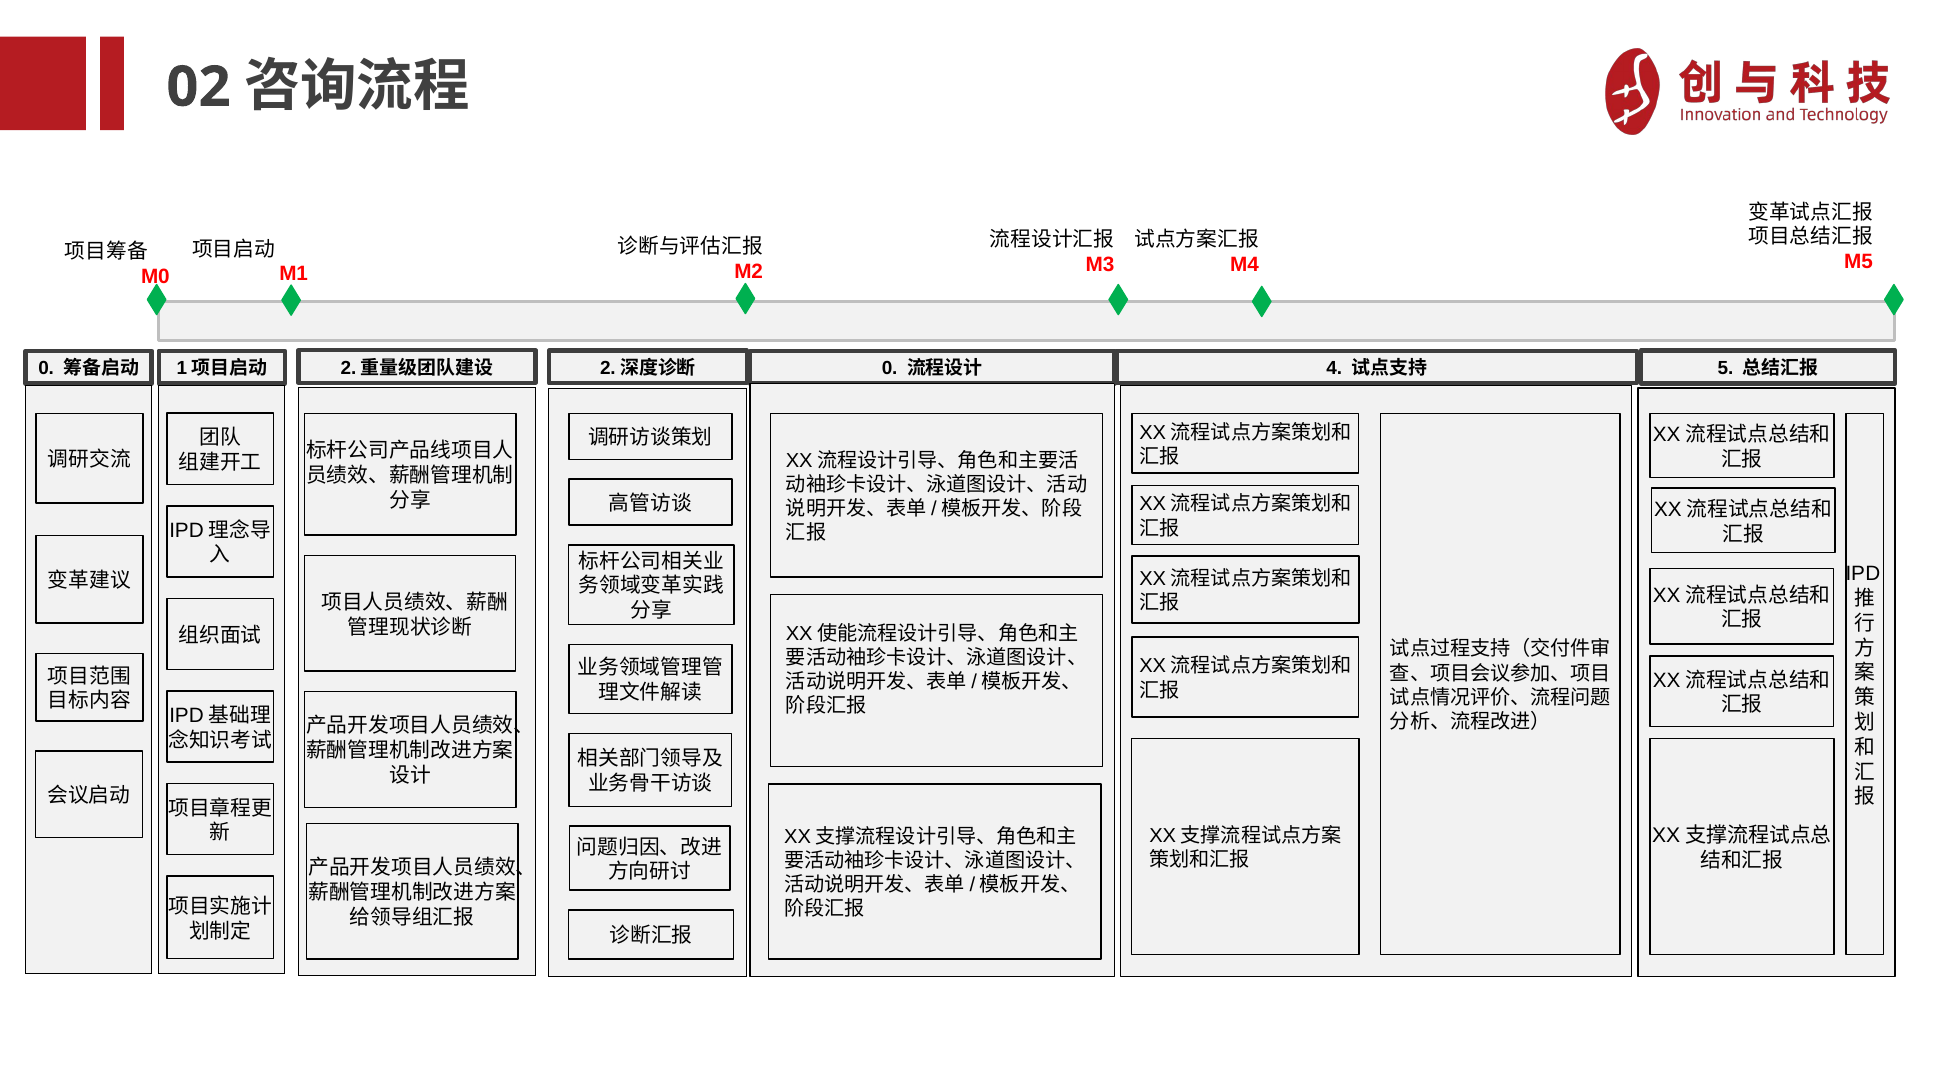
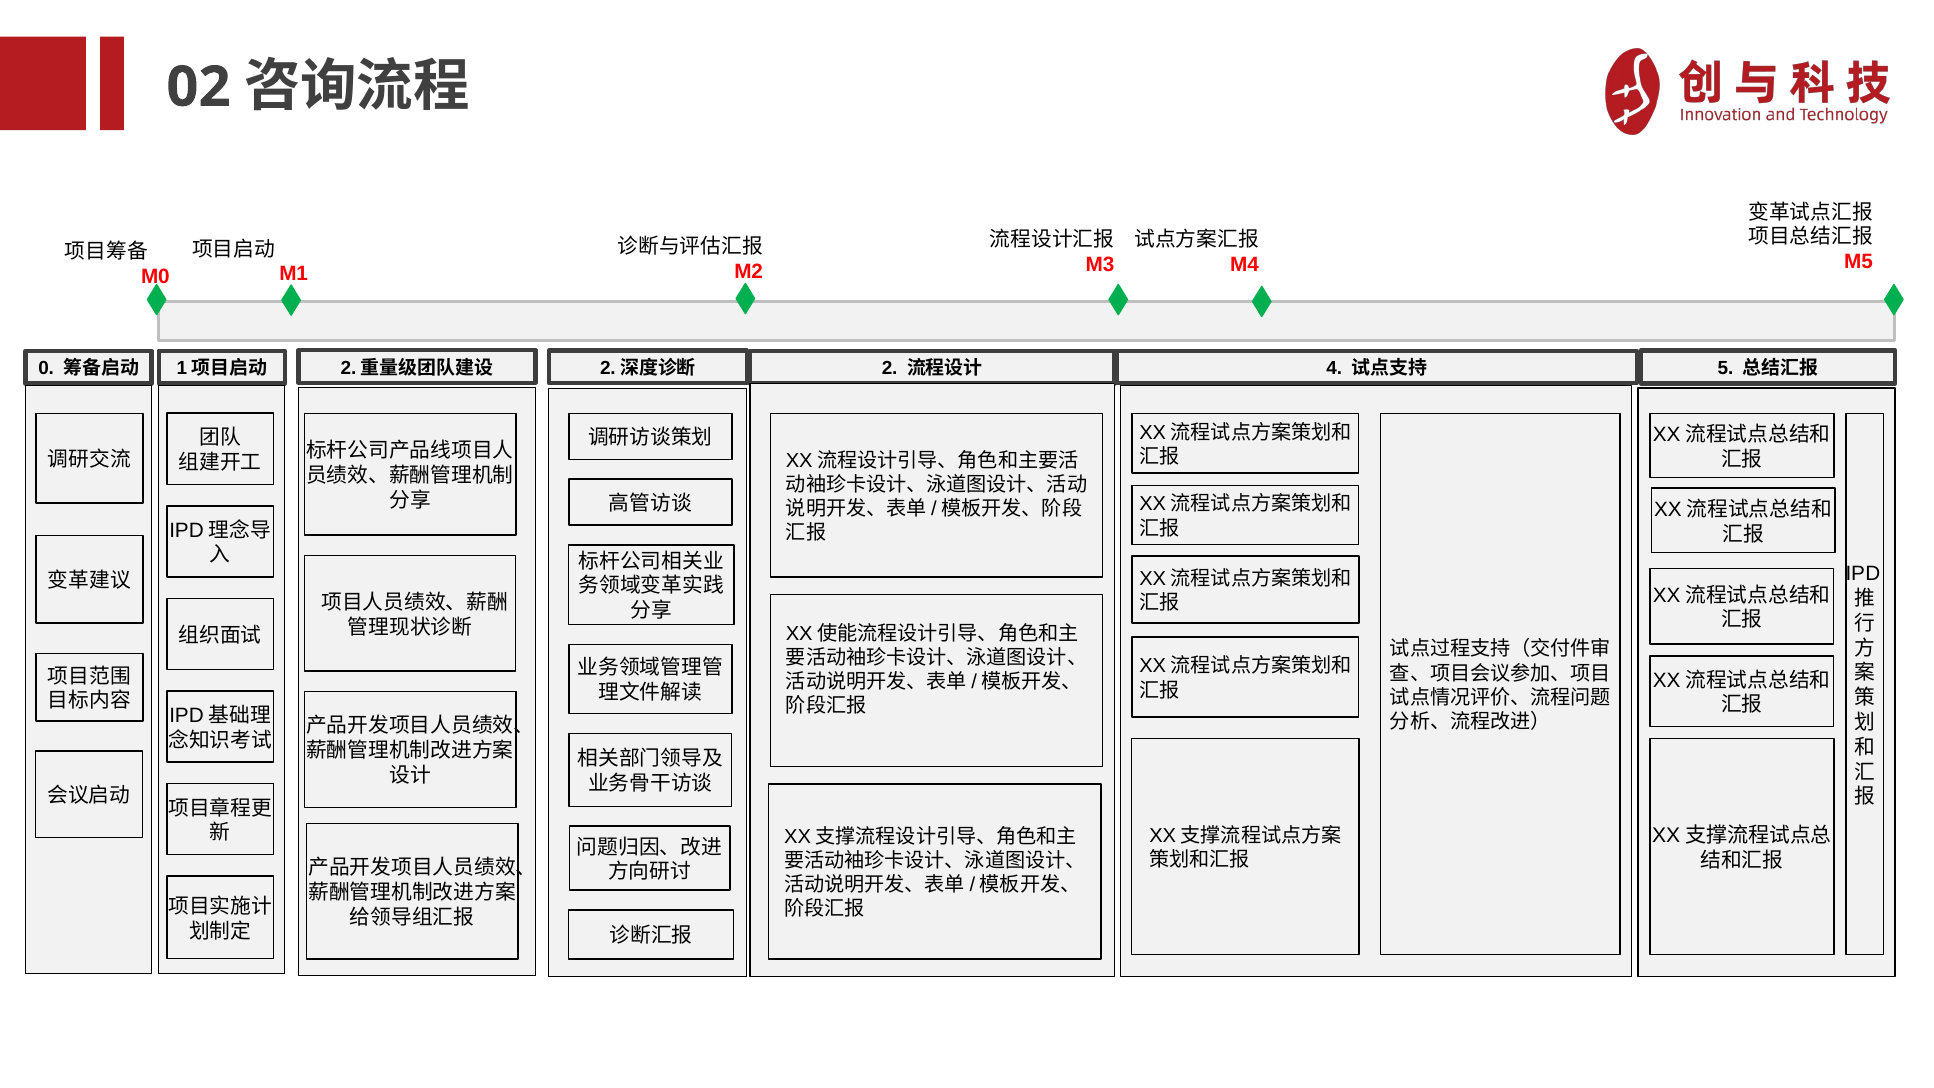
0: 0 -> 2 (890, 368)
